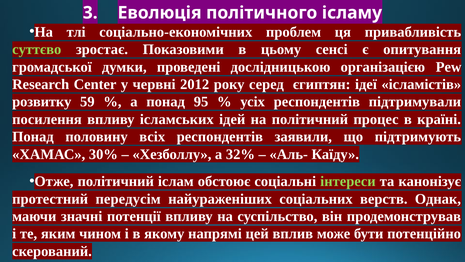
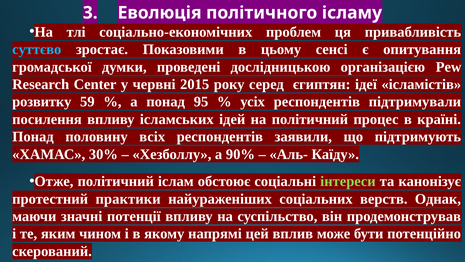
суттєво colour: light green -> light blue (37, 49)
2012: 2012 -> 2015 (195, 84)
32%: 32% -> 90% (240, 154)
передусім: передусім -> практики (128, 199)
